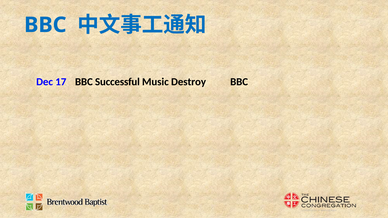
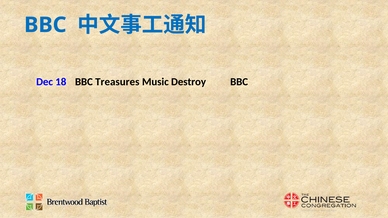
17: 17 -> 18 (61, 82)
Successful: Successful -> Treasures (117, 82)
